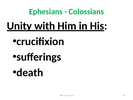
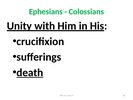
death underline: none -> present (30, 72)
